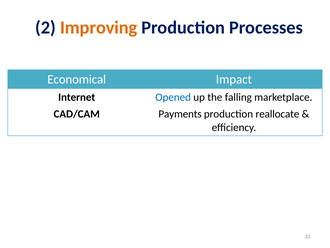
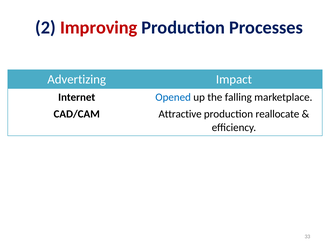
Improving colour: orange -> red (99, 27)
Economical: Economical -> Advertizing (77, 79)
Payments: Payments -> Attractive (180, 114)
